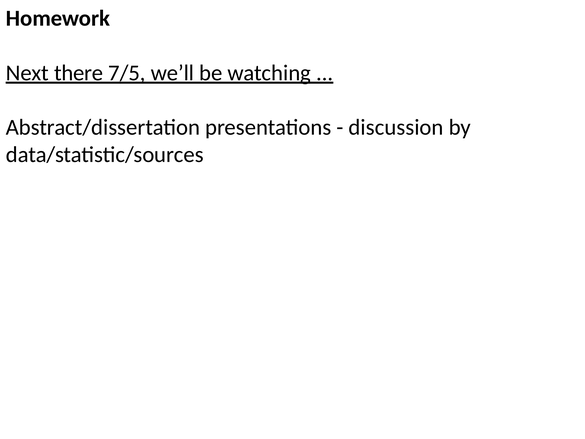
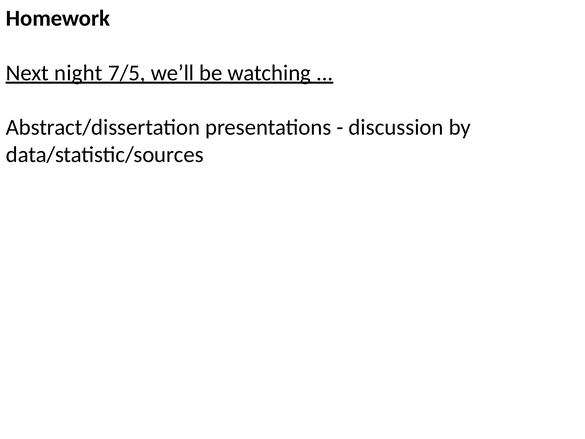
there: there -> night (78, 73)
